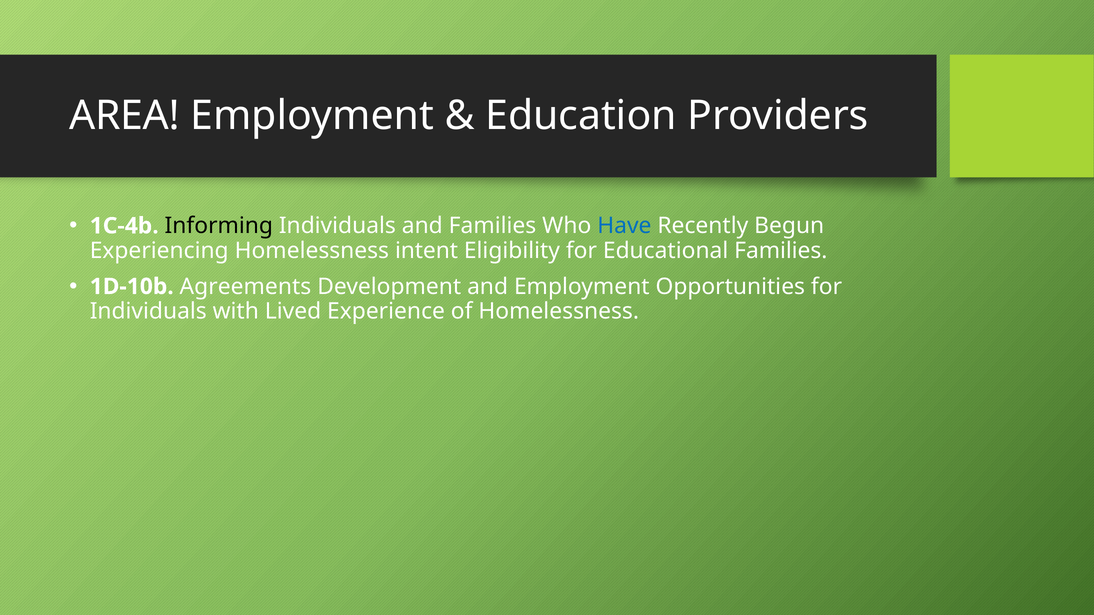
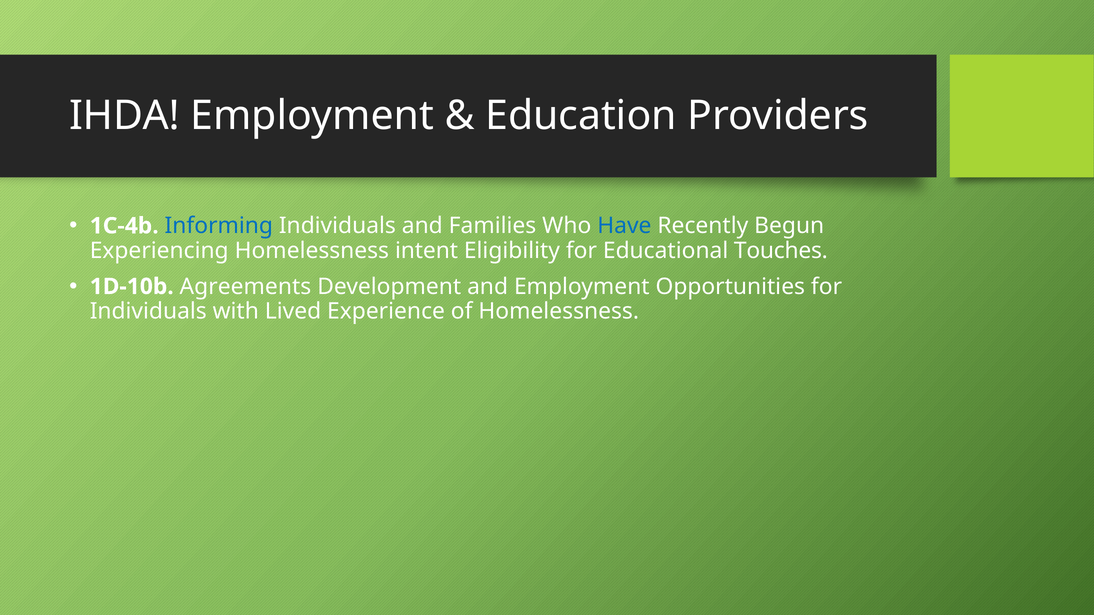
AREA: AREA -> IHDA (125, 116)
Informing colour: black -> blue (219, 226)
Educational Families: Families -> Touches (781, 251)
